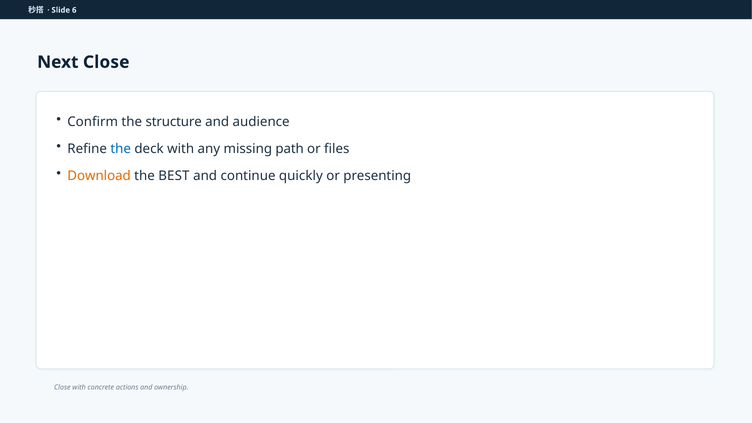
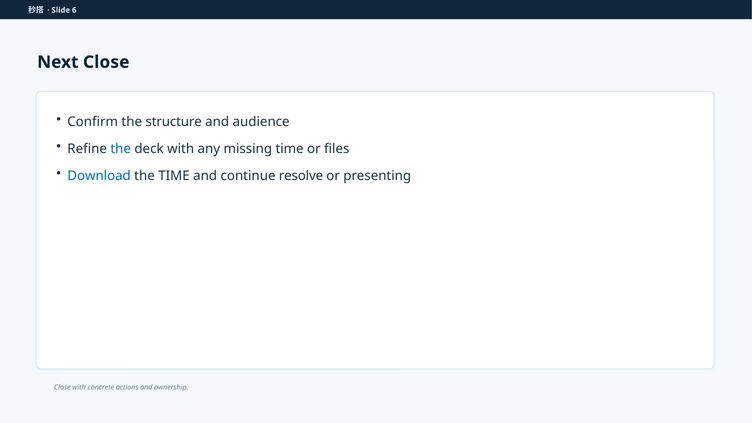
missing path: path -> time (290, 149)
Download colour: orange -> blue (99, 176)
the BEST: BEST -> TIME (174, 176)
quickly: quickly -> resolve (301, 176)
